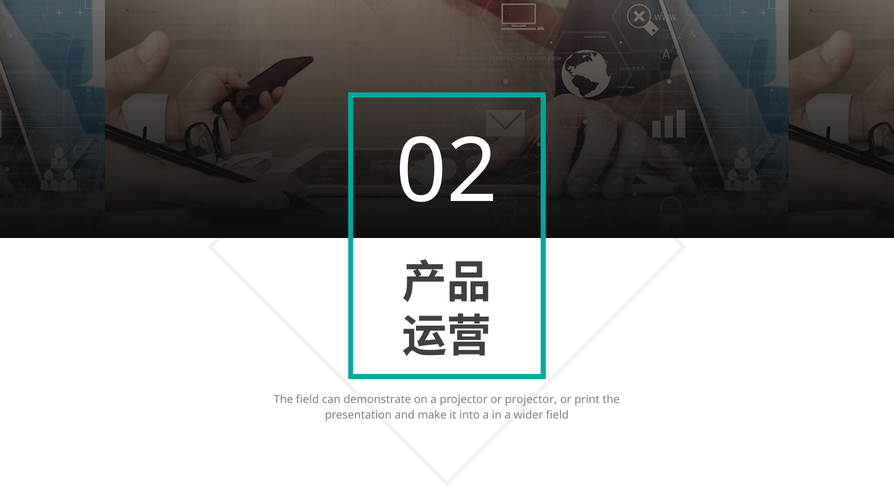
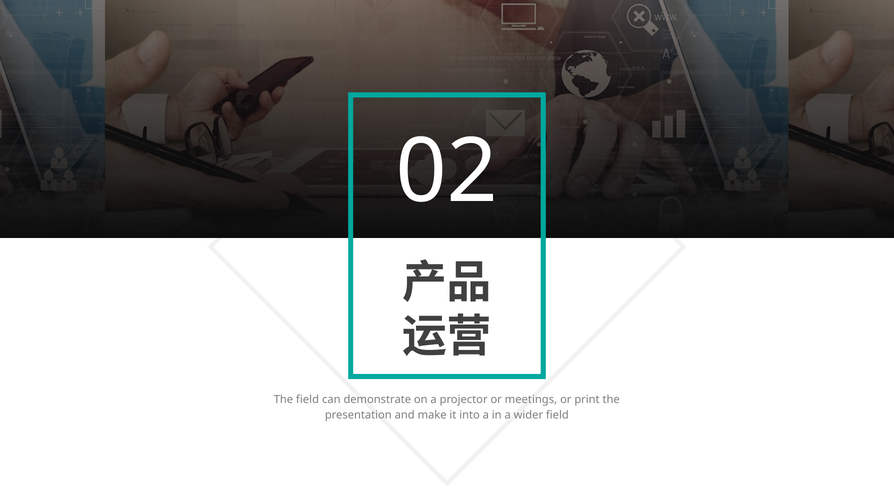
or projector: projector -> meetings (531, 400)
